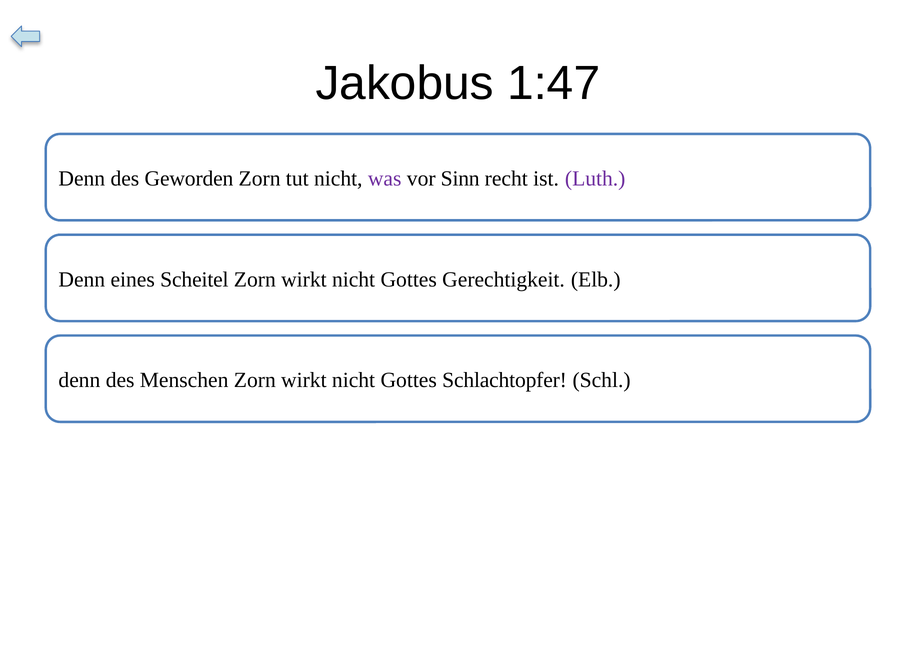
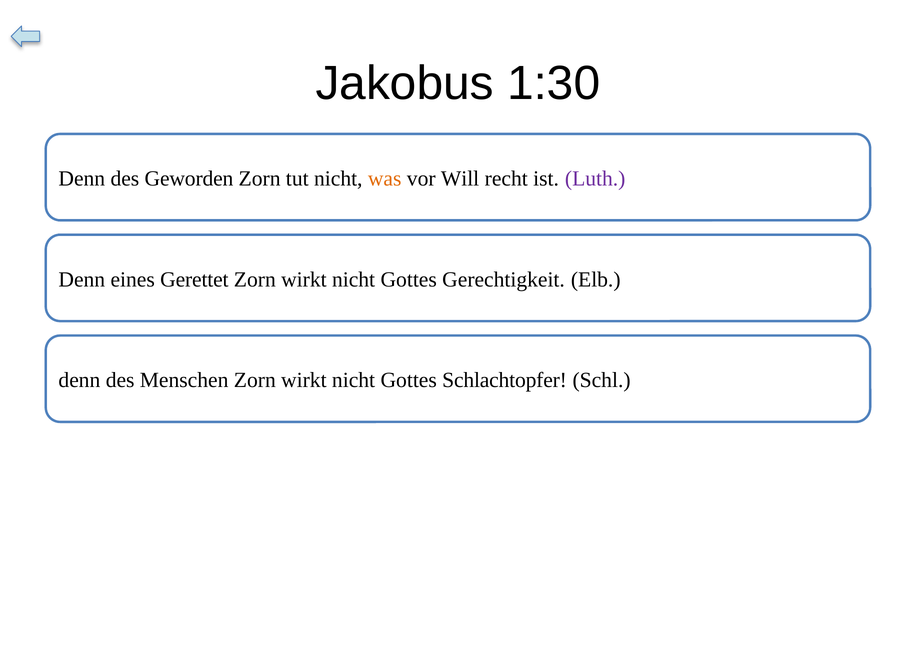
1:47: 1:47 -> 1:30 (554, 83)
was colour: purple -> orange (385, 178)
Sinn: Sinn -> Will (460, 178)
Scheitel: Scheitel -> Gerettet (194, 279)
